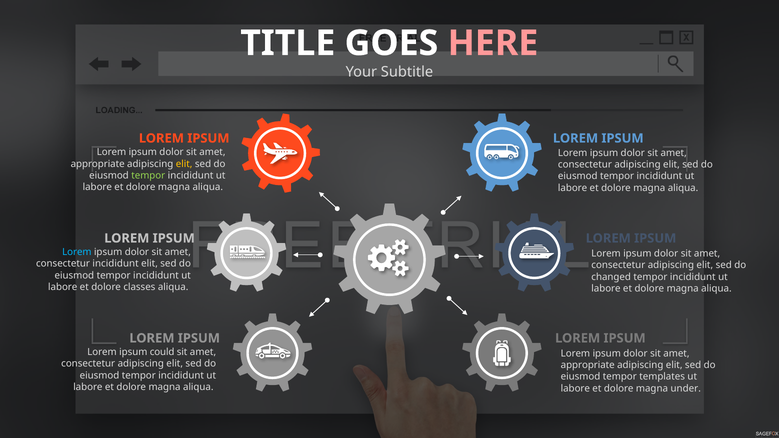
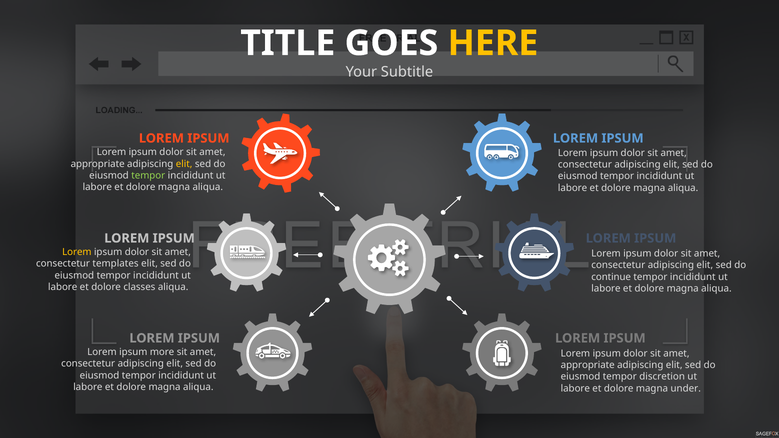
HERE colour: pink -> yellow (493, 43)
Lorem colour: light blue -> yellow (77, 252)
consectetur incididunt: incididunt -> templates (116, 264)
changed: changed -> continue (611, 277)
could: could -> more (162, 352)
templates: templates -> discretion (662, 377)
